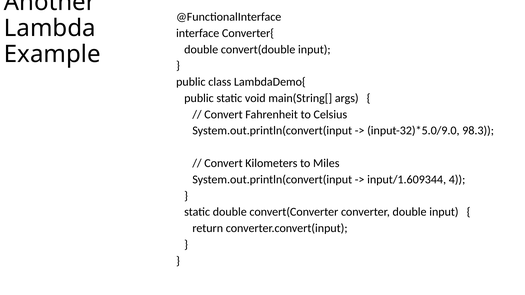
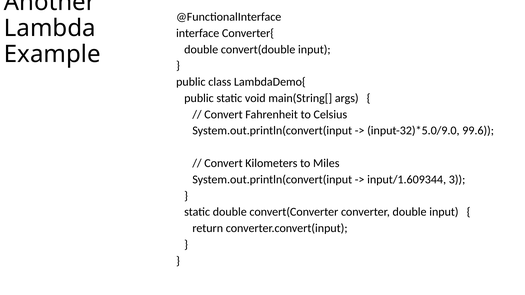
98.3: 98.3 -> 99.6 (478, 131)
4: 4 -> 3 (457, 180)
